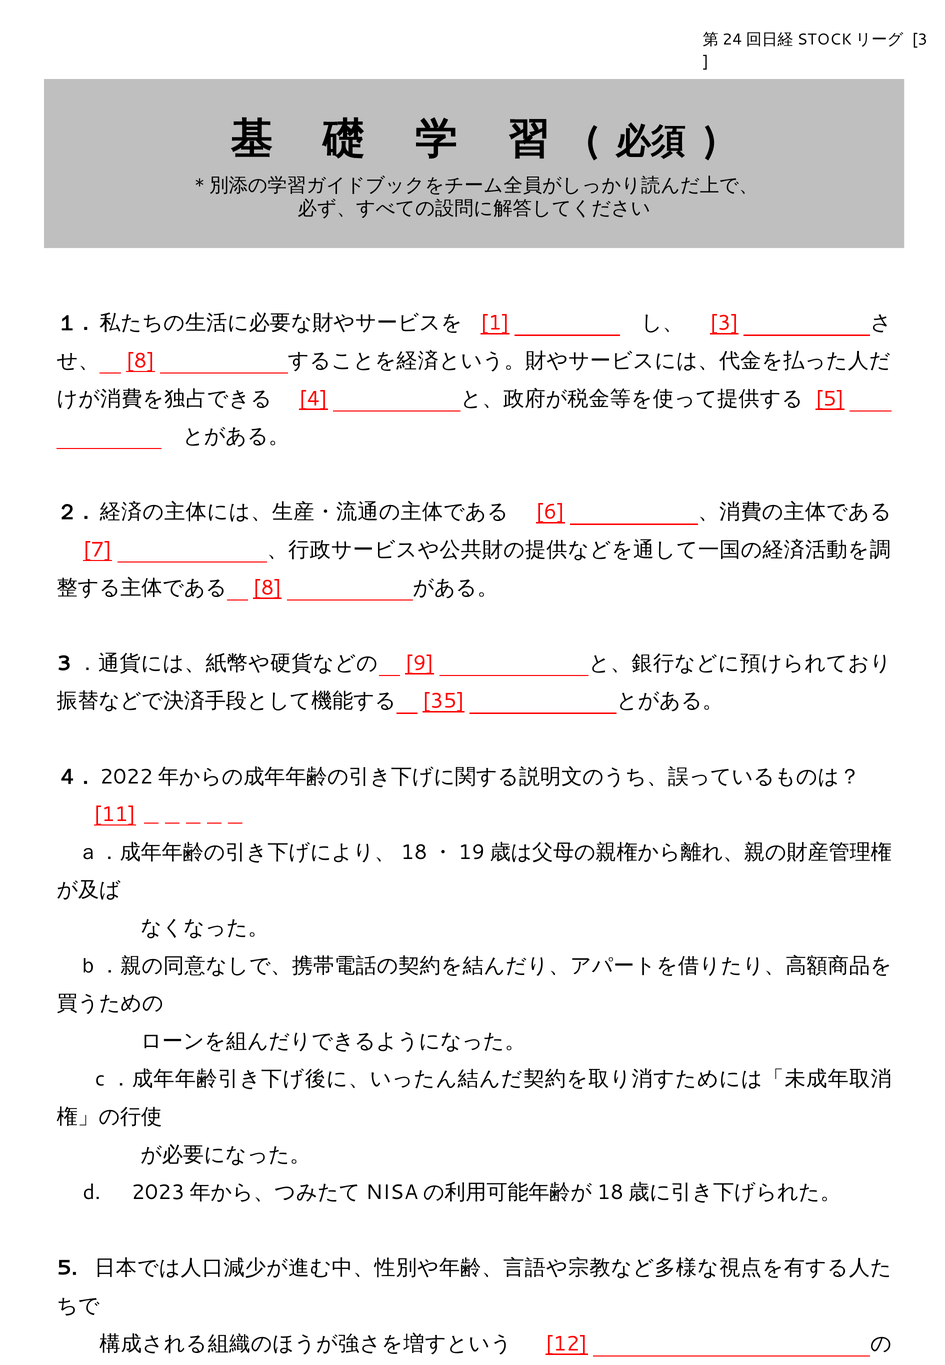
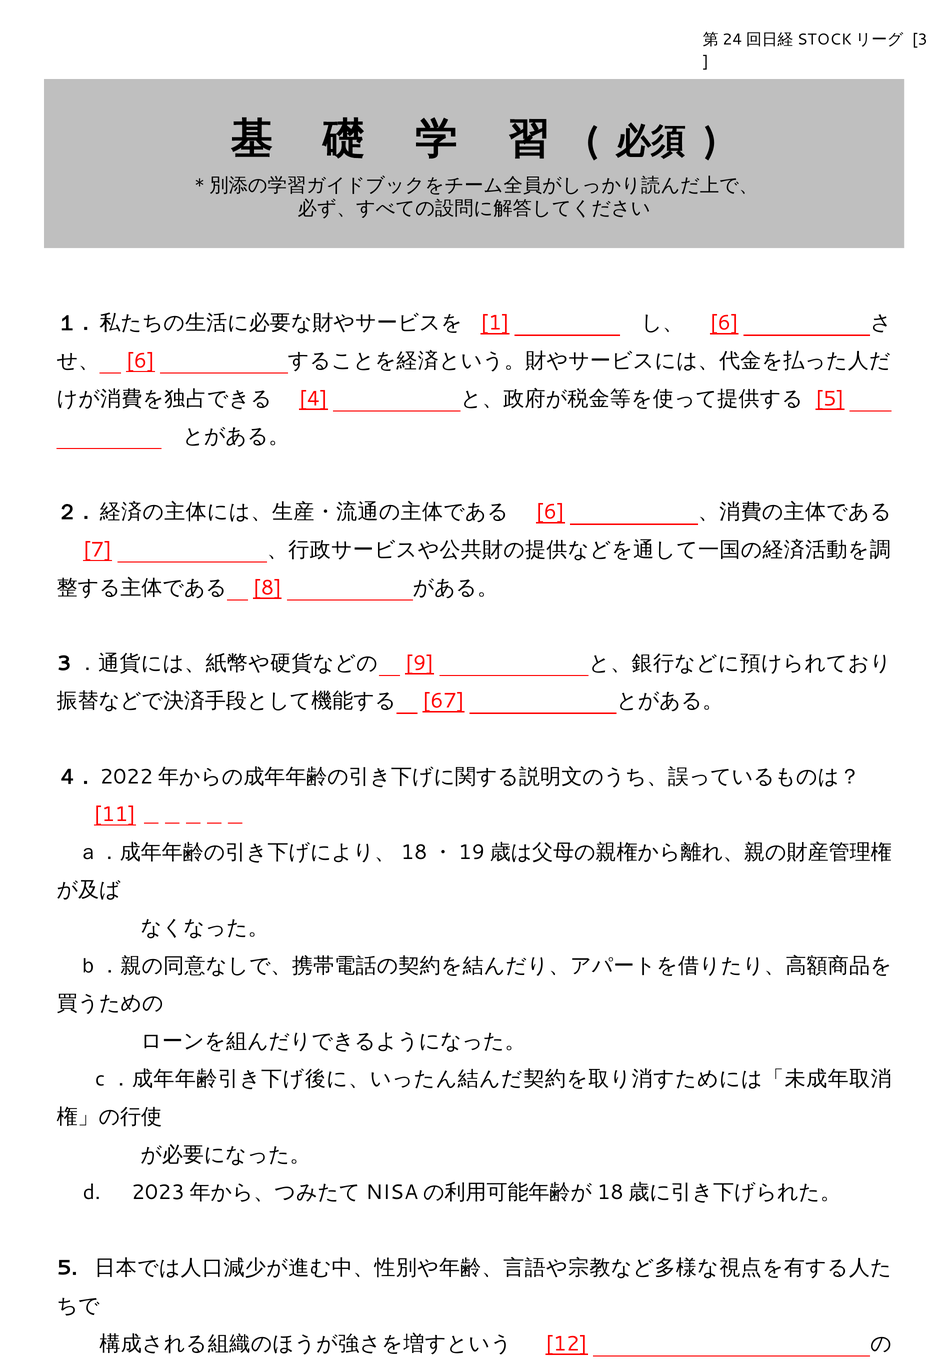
3: 3 -> 6 (724, 323)
8: 8 -> 6 (140, 361)
35: 35 -> 67 (443, 701)
